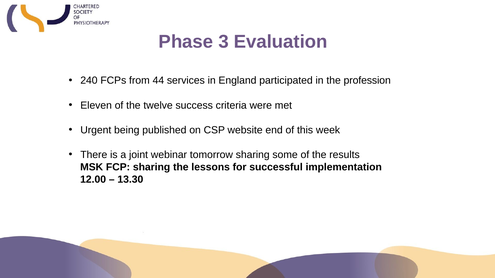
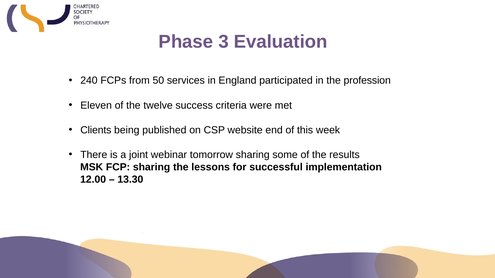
44: 44 -> 50 (158, 81)
Urgent: Urgent -> Clients (96, 130)
